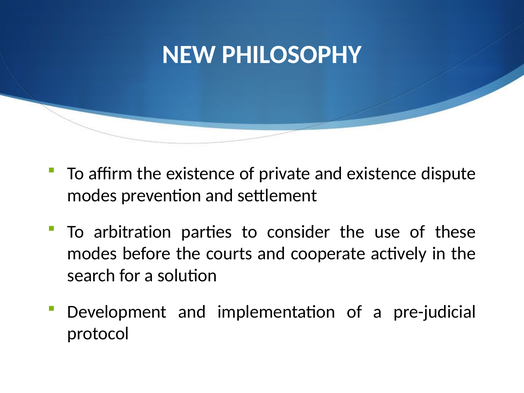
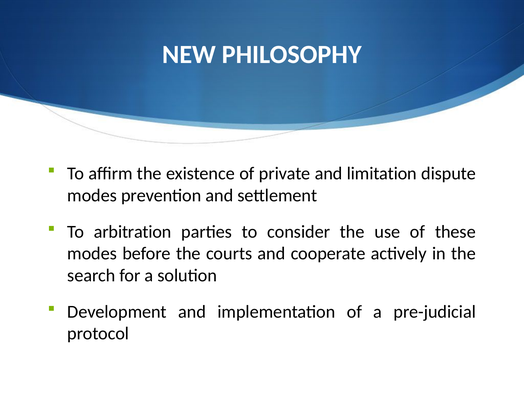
and existence: existence -> limitation (382, 174)
